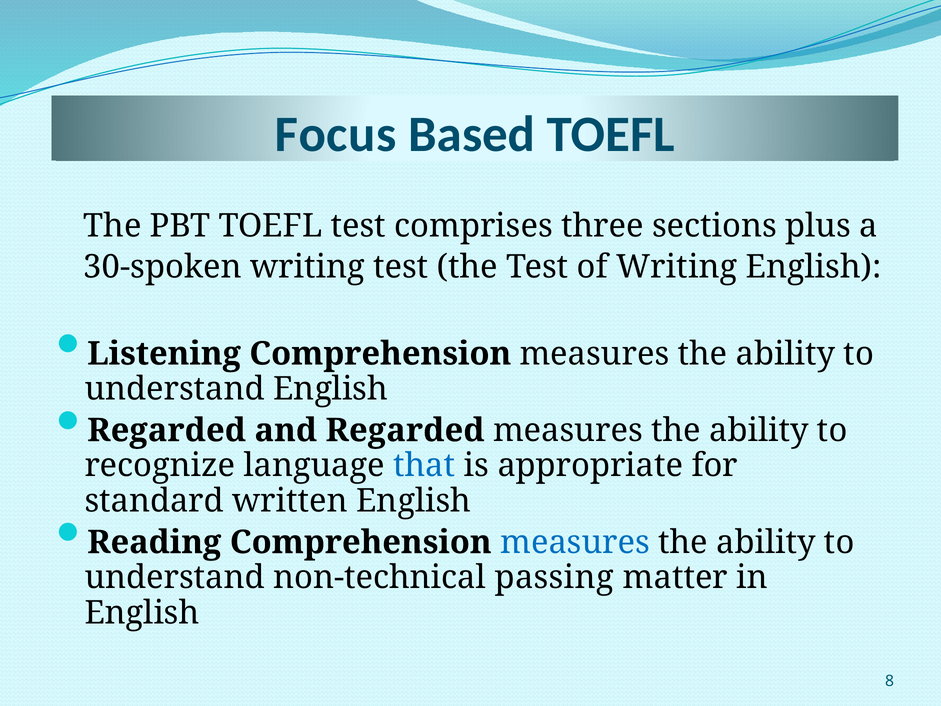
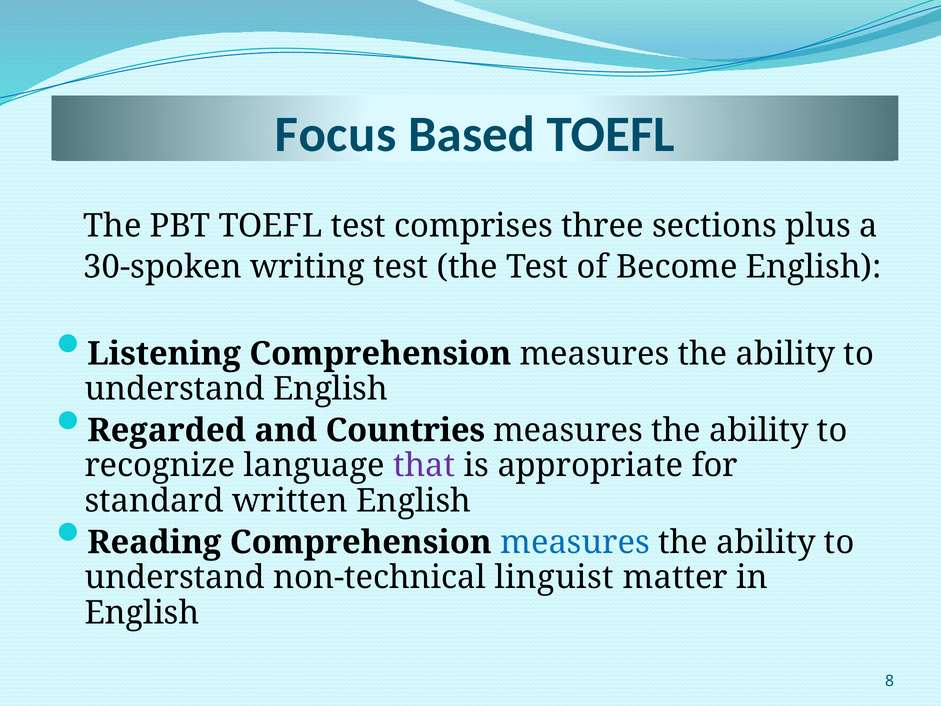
of Writing: Writing -> Become (677, 267)
and Regarded: Regarded -> Countries (405, 430)
that colour: blue -> purple (424, 466)
passing: passing -> linguist (554, 577)
